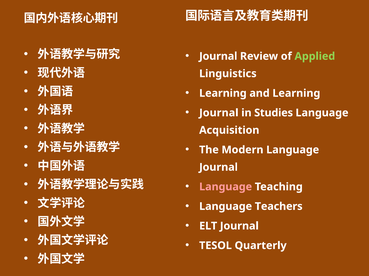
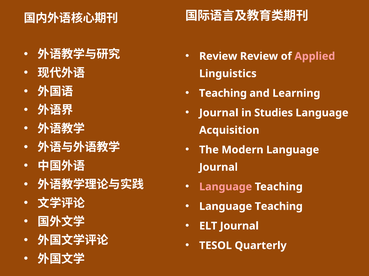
Journal: Journal -> Review (218, 56)
Applied colour: light green -> pink (315, 56)
Learning: Learning -> Teaching (223, 93)
Teachers: Teachers -> Teaching (279, 207)
